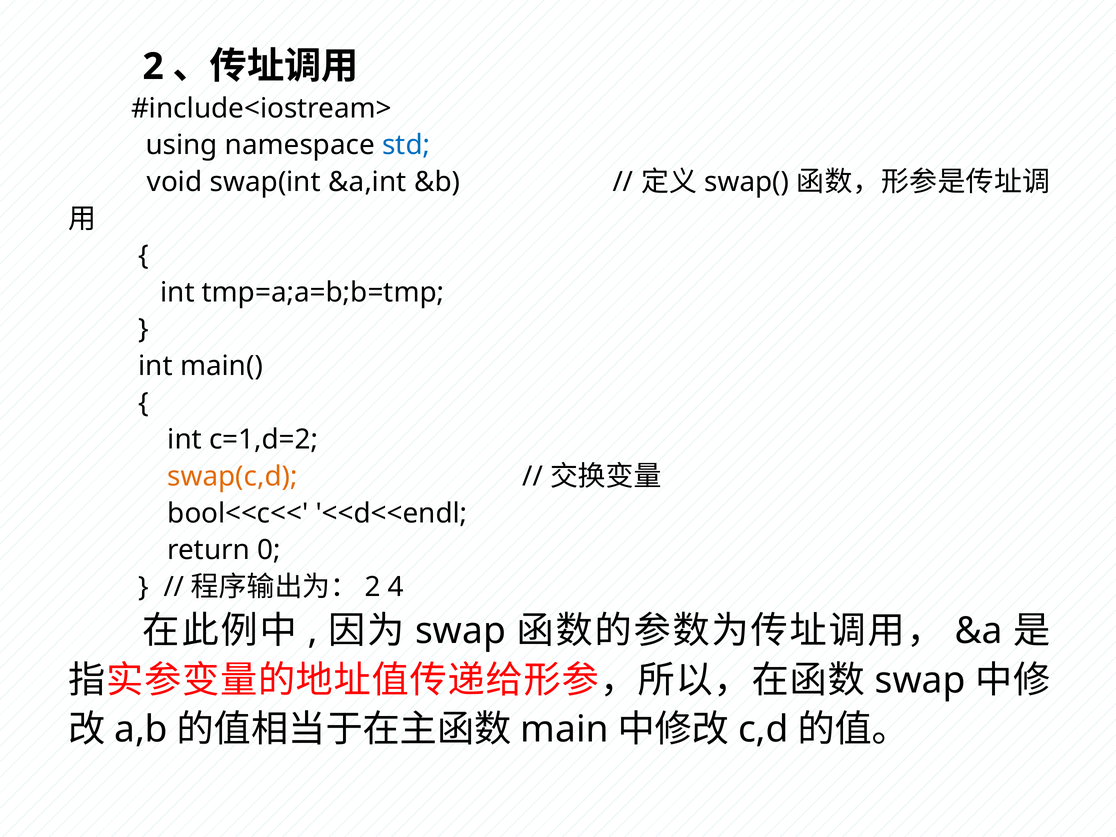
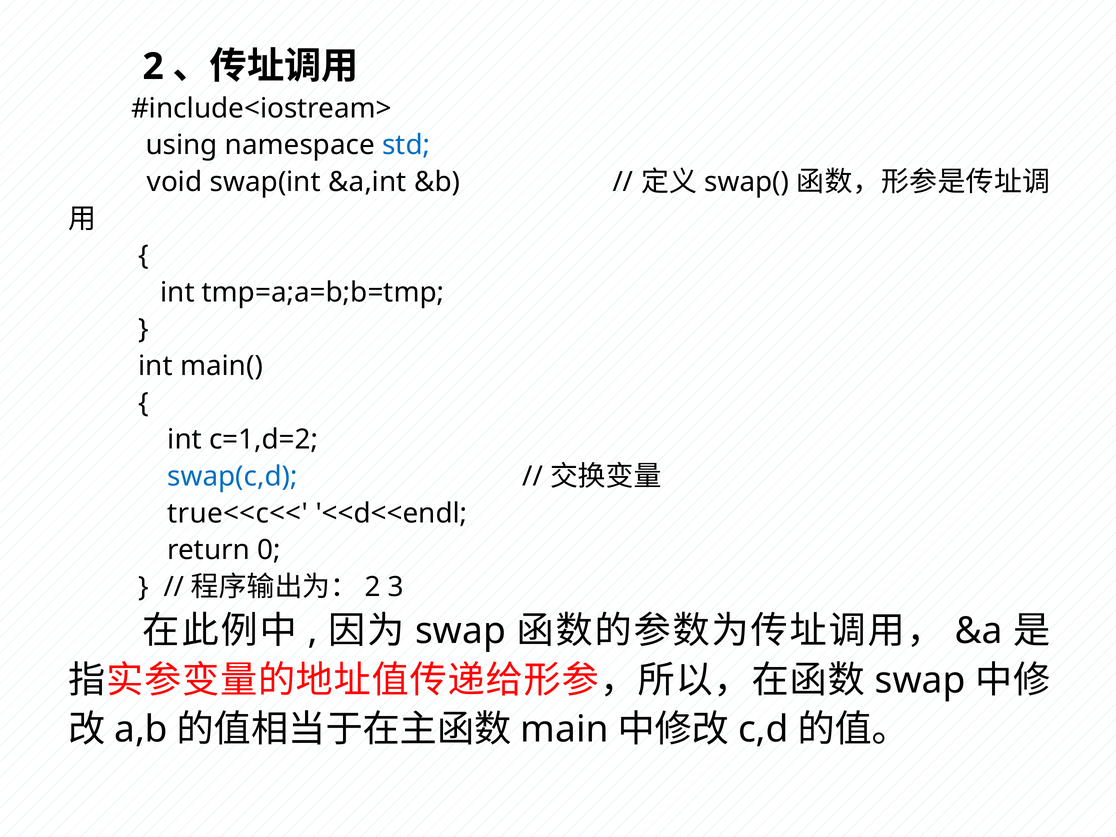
swap(c,d colour: orange -> blue (233, 477)
bool<<c<<: bool<<c<< -> true<<c<< (238, 513)
4: 4 -> 3 (396, 587)
